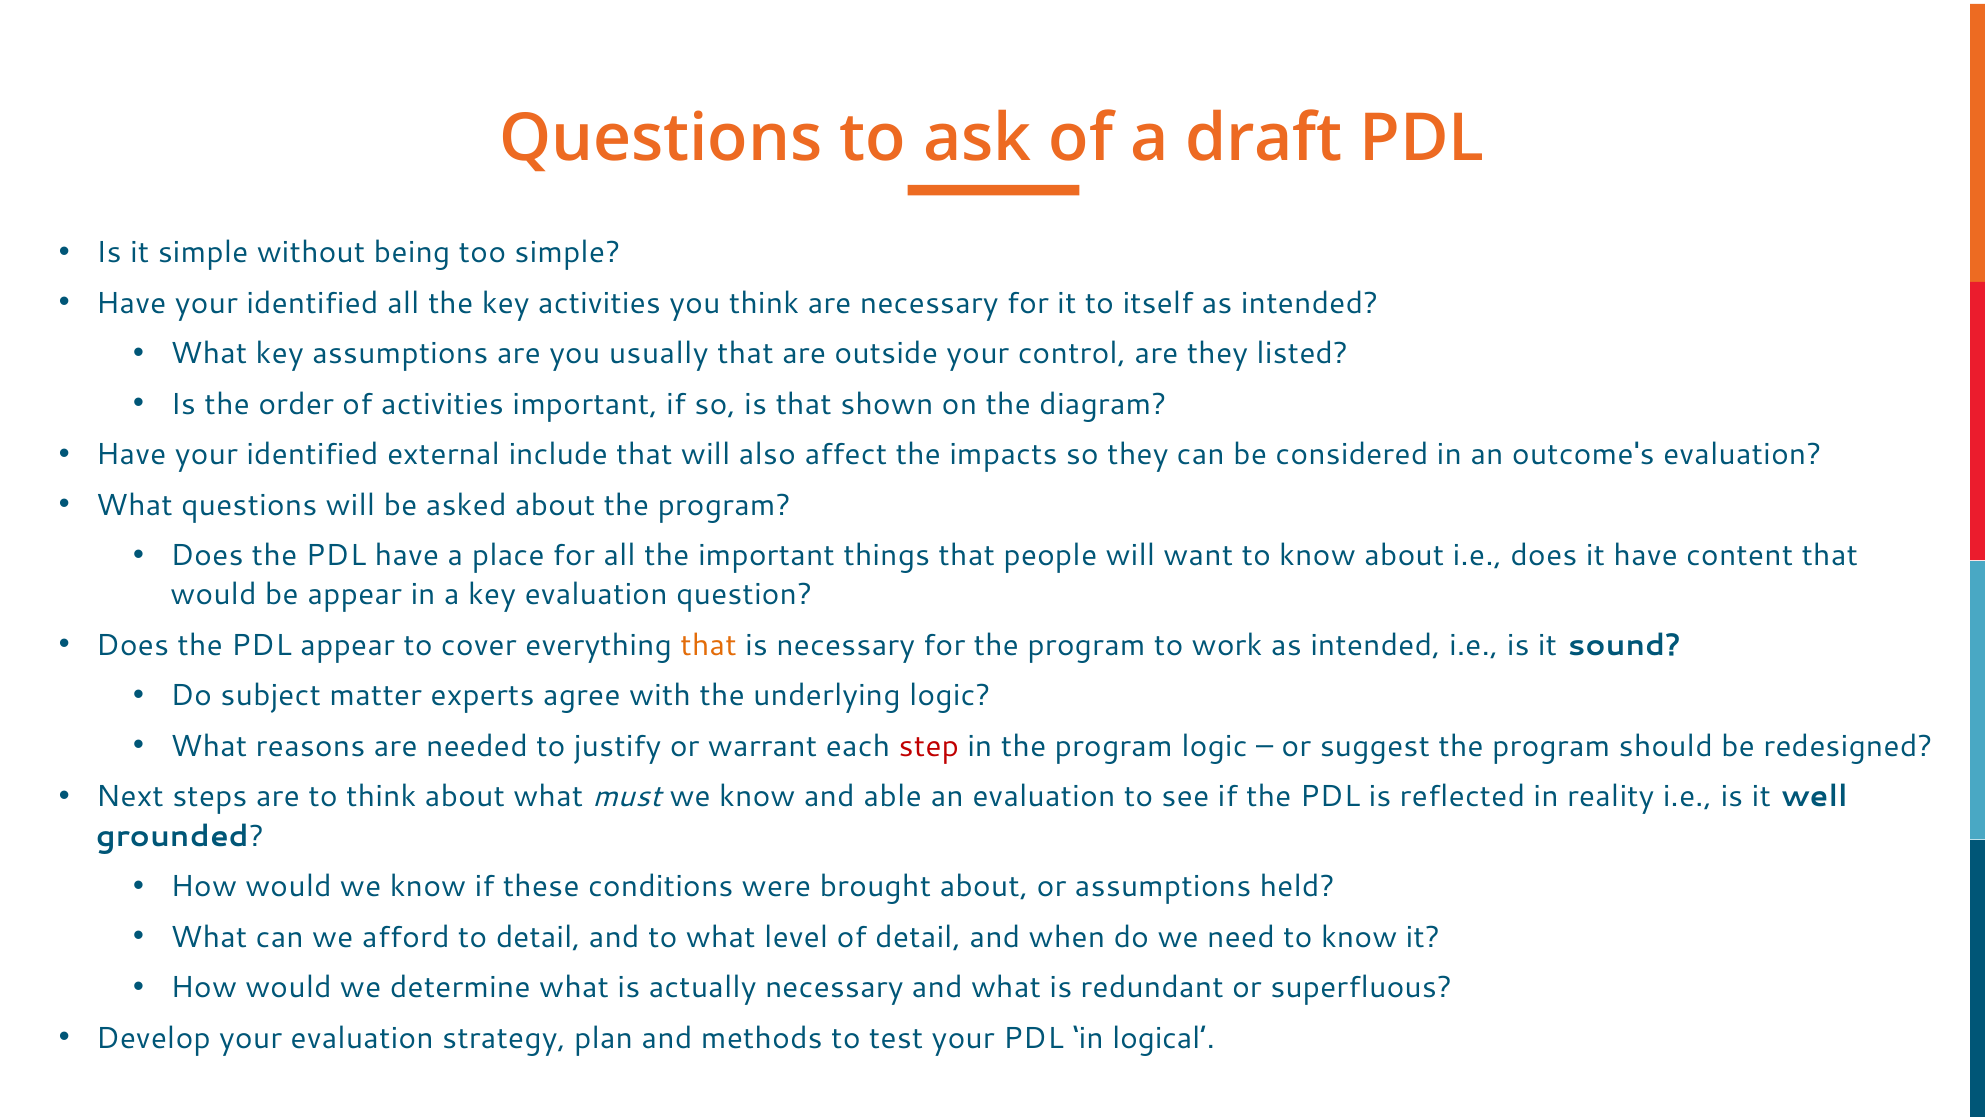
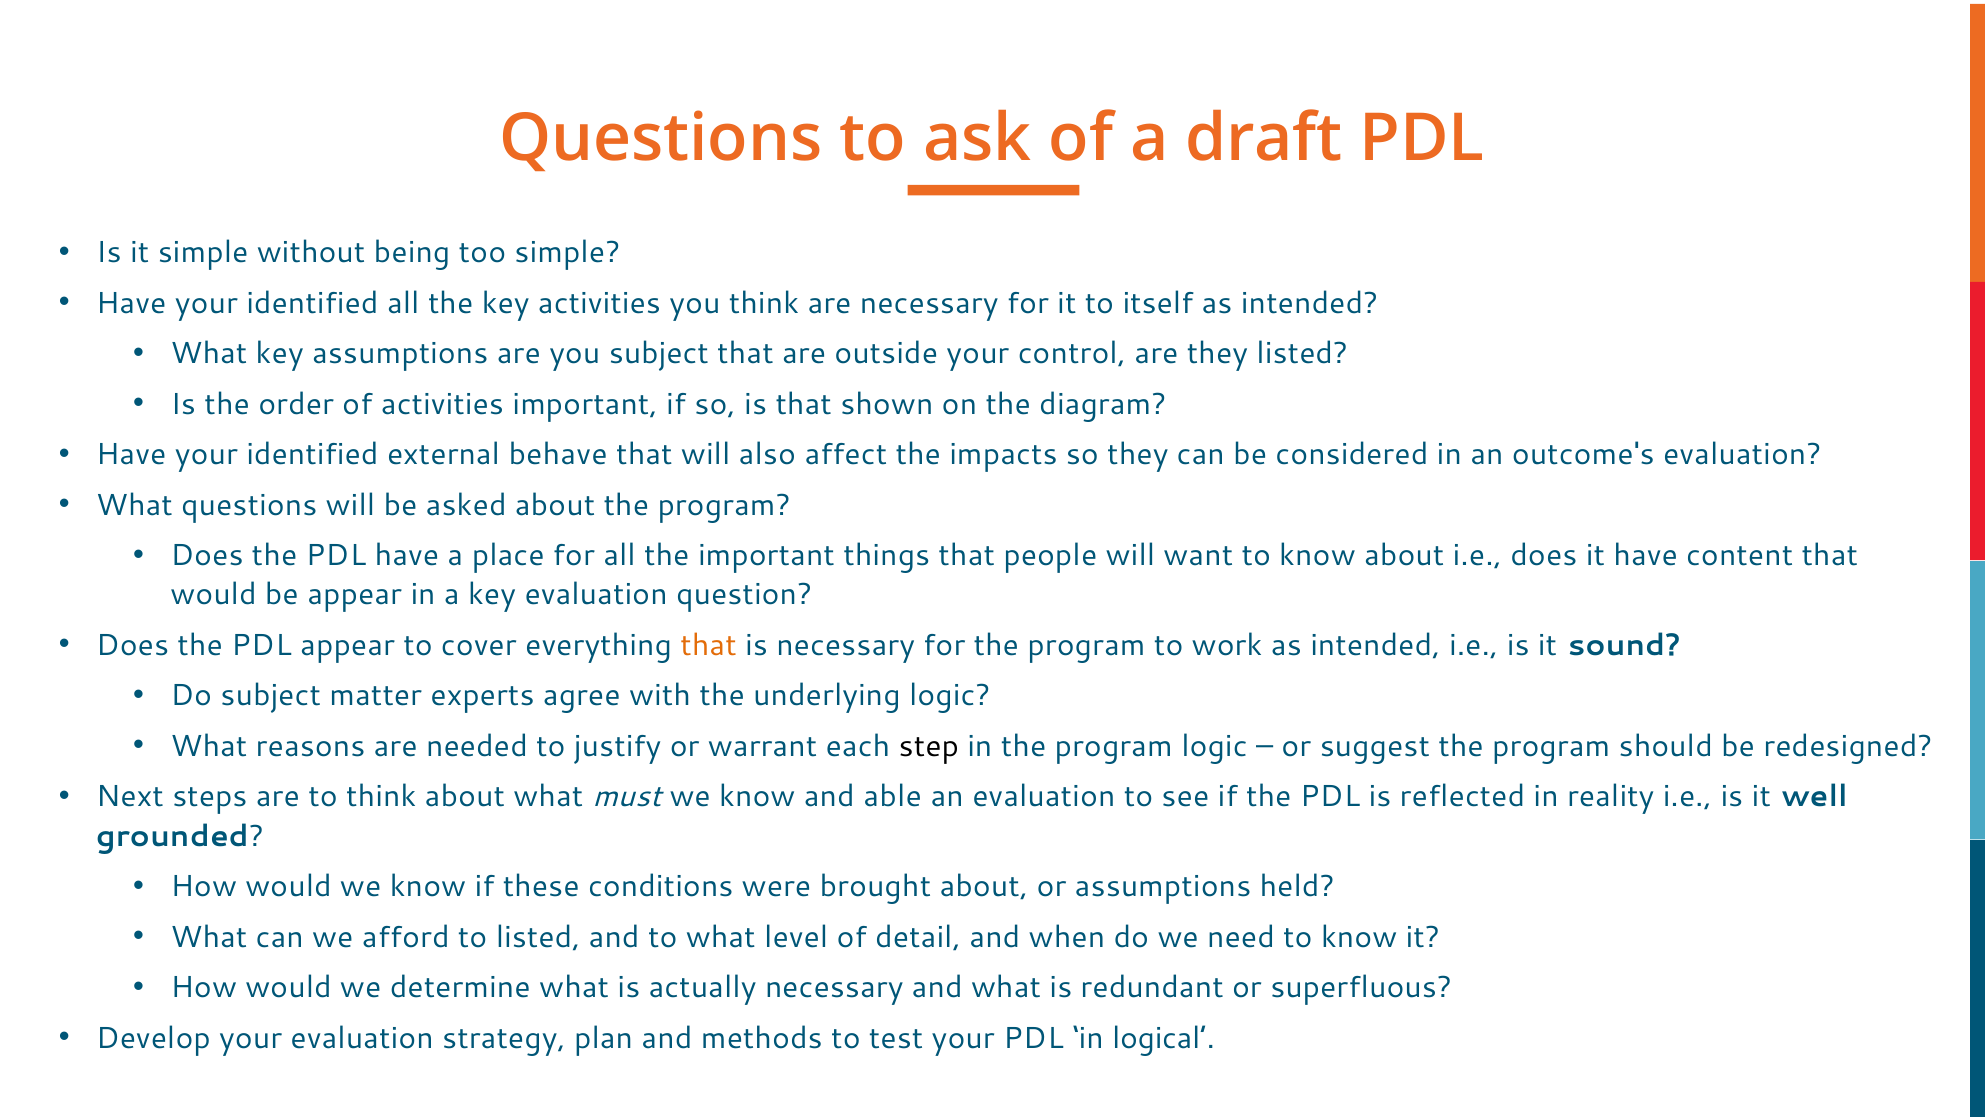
you usually: usually -> subject (659, 353)
include: include -> behave (558, 454)
step colour: red -> black (929, 746)
to detail: detail -> listed (538, 937)
